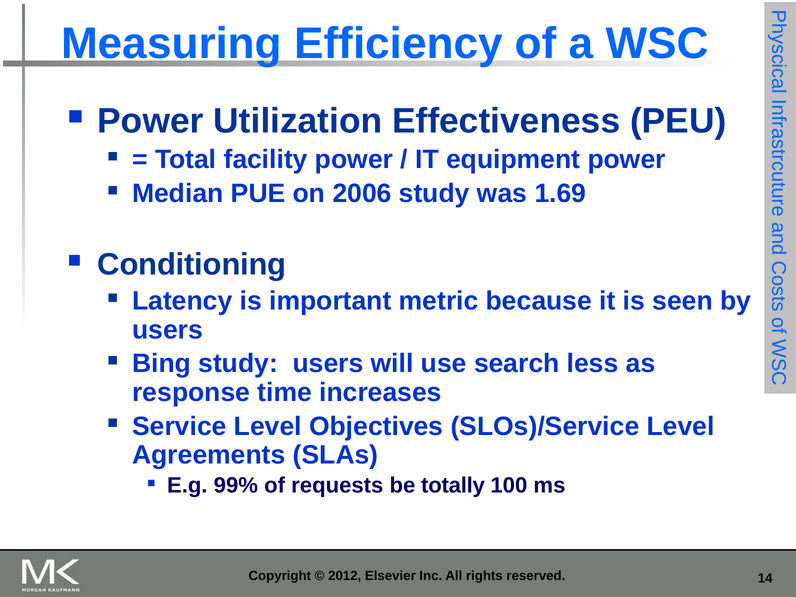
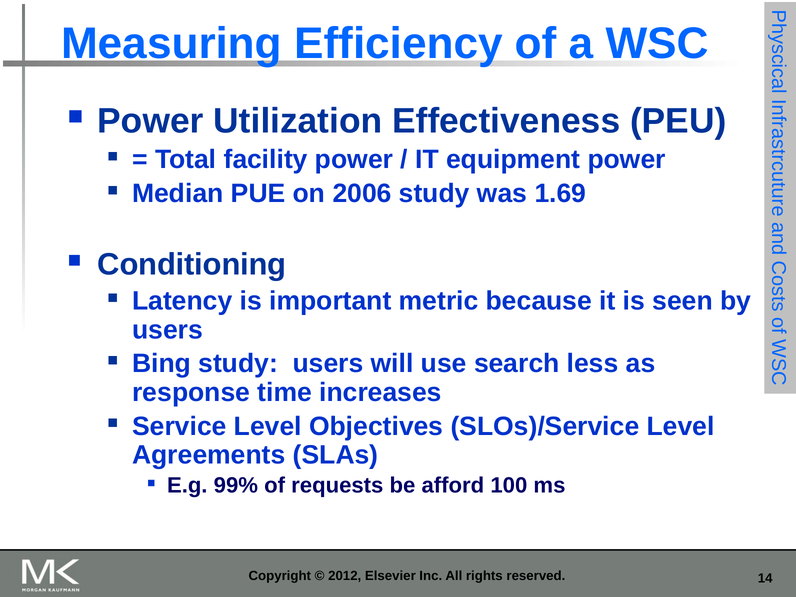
totally: totally -> afford (453, 486)
